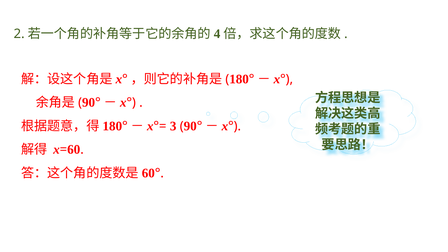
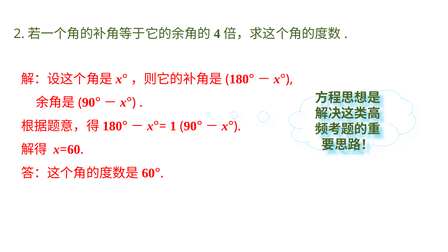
3: 3 -> 1 (173, 126)
